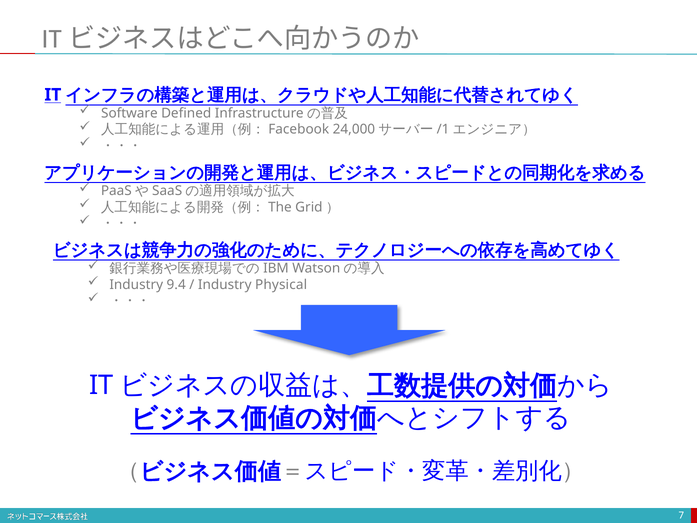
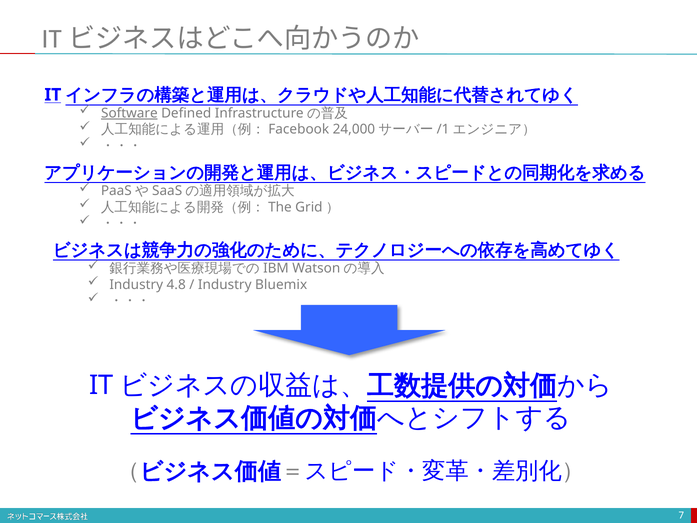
Software underline: none -> present (129, 113)
9.4: 9.4 -> 4.8 (176, 284)
Physical: Physical -> Bluemix (281, 284)
